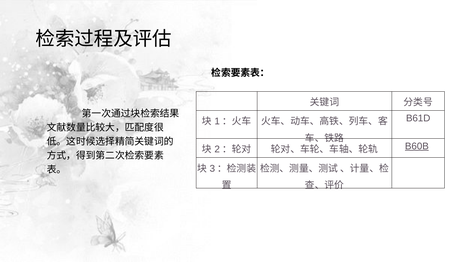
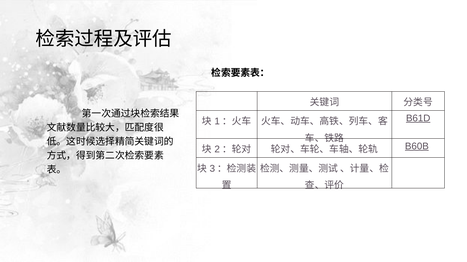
B61D underline: none -> present (418, 119)
